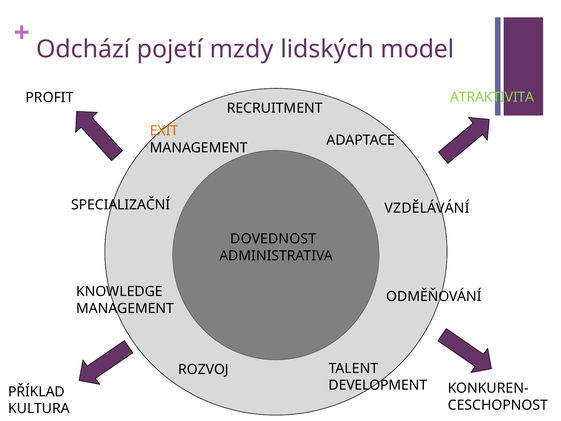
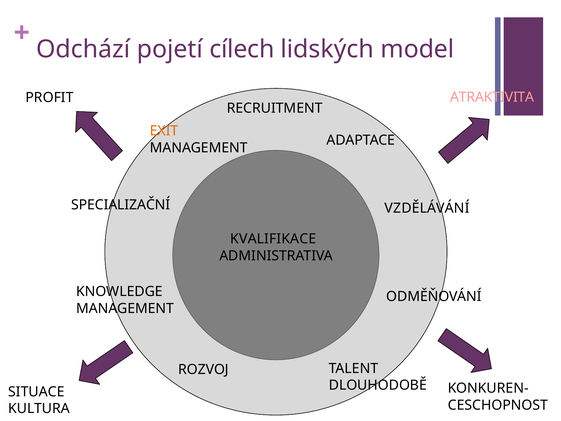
mzdy: mzdy -> cílech (242, 49)
ATRAKTIVITA colour: light green -> pink (492, 97)
DOVEDNOST: DOVEDNOST -> KVALIFIKACE (273, 239)
DEVELOPMENT: DEVELOPMENT -> DLOUHODOBĚ (378, 385)
PŘÍKLAD: PŘÍKLAD -> SITUACE (36, 392)
